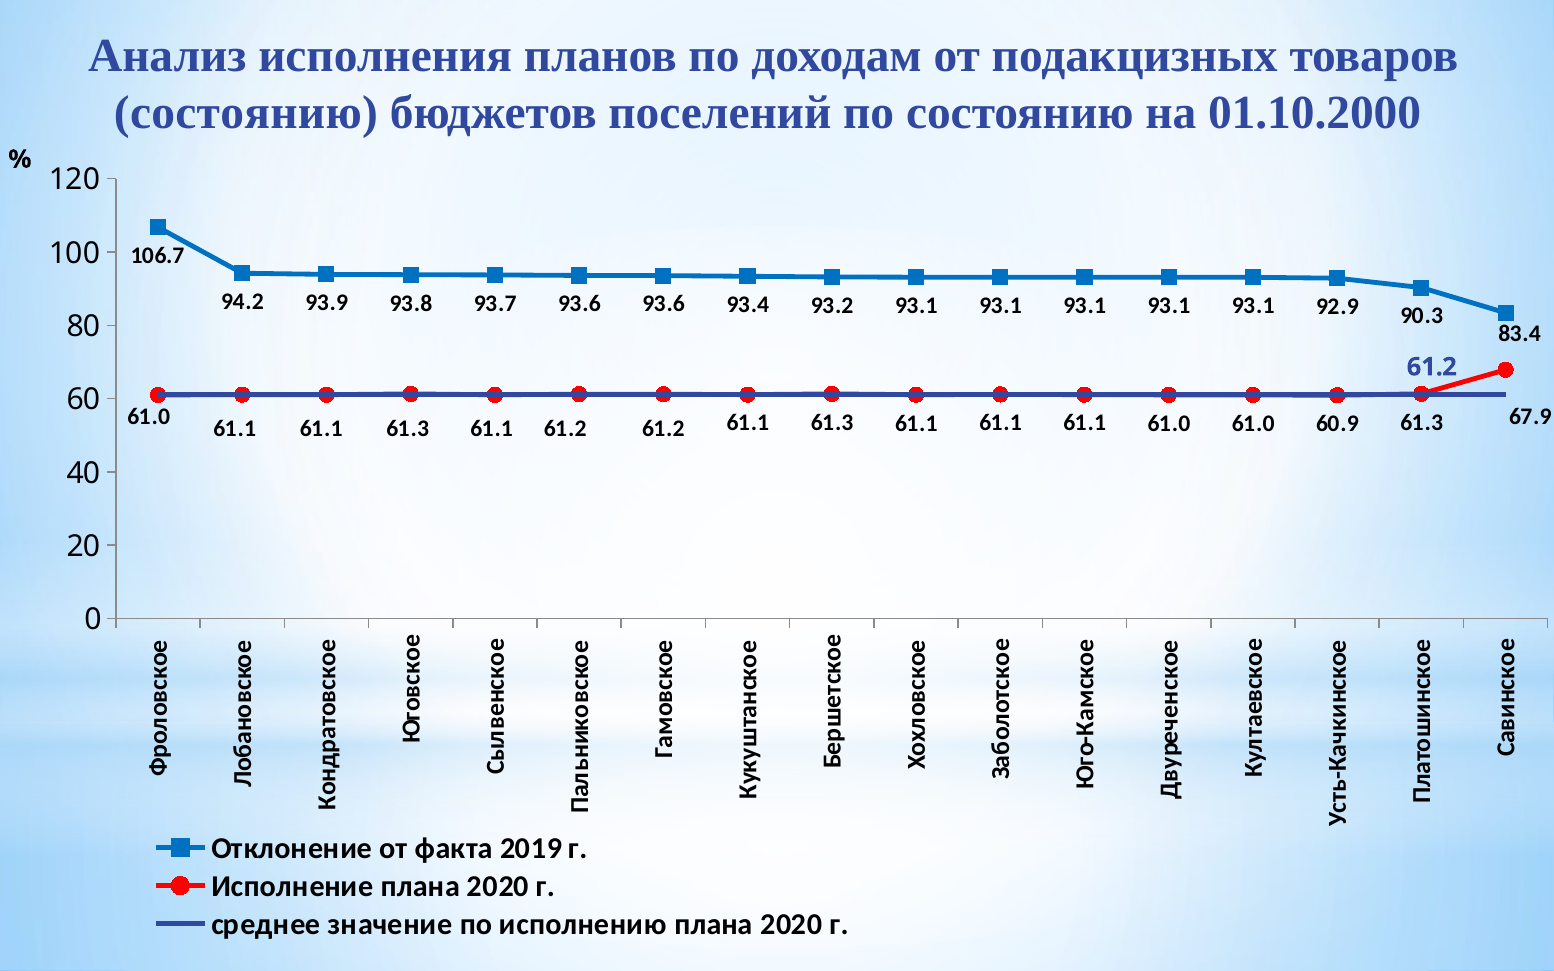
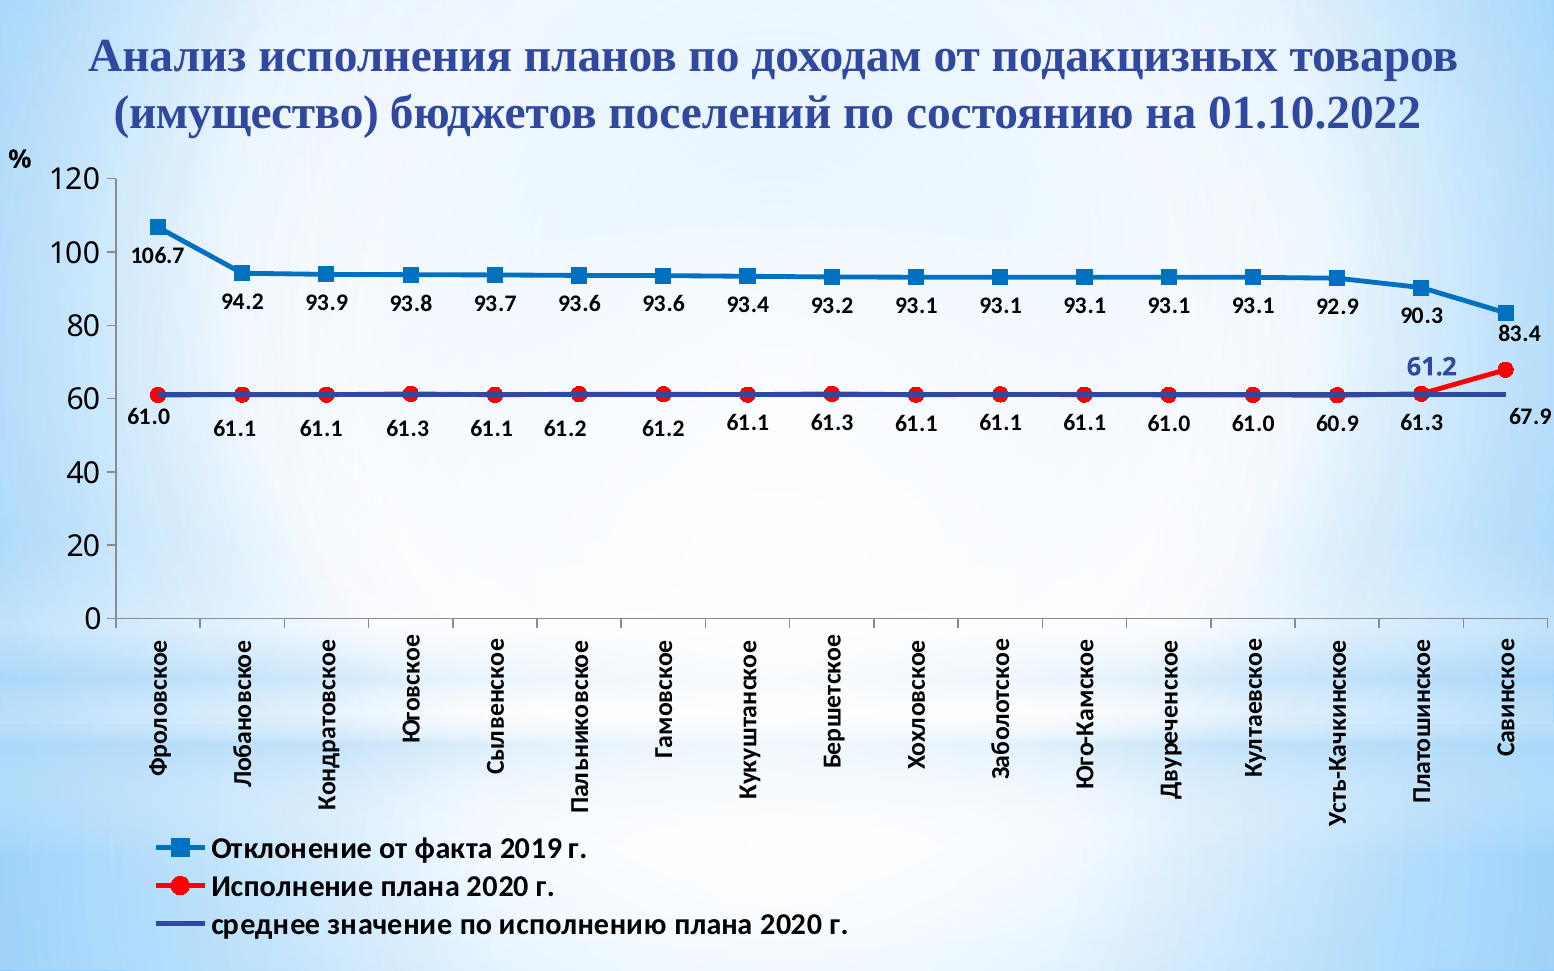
состоянию: состоянию -> имущество (246, 113)
01.10.2000: 01.10.2000 -> 01.10.2022 (1315, 113)
